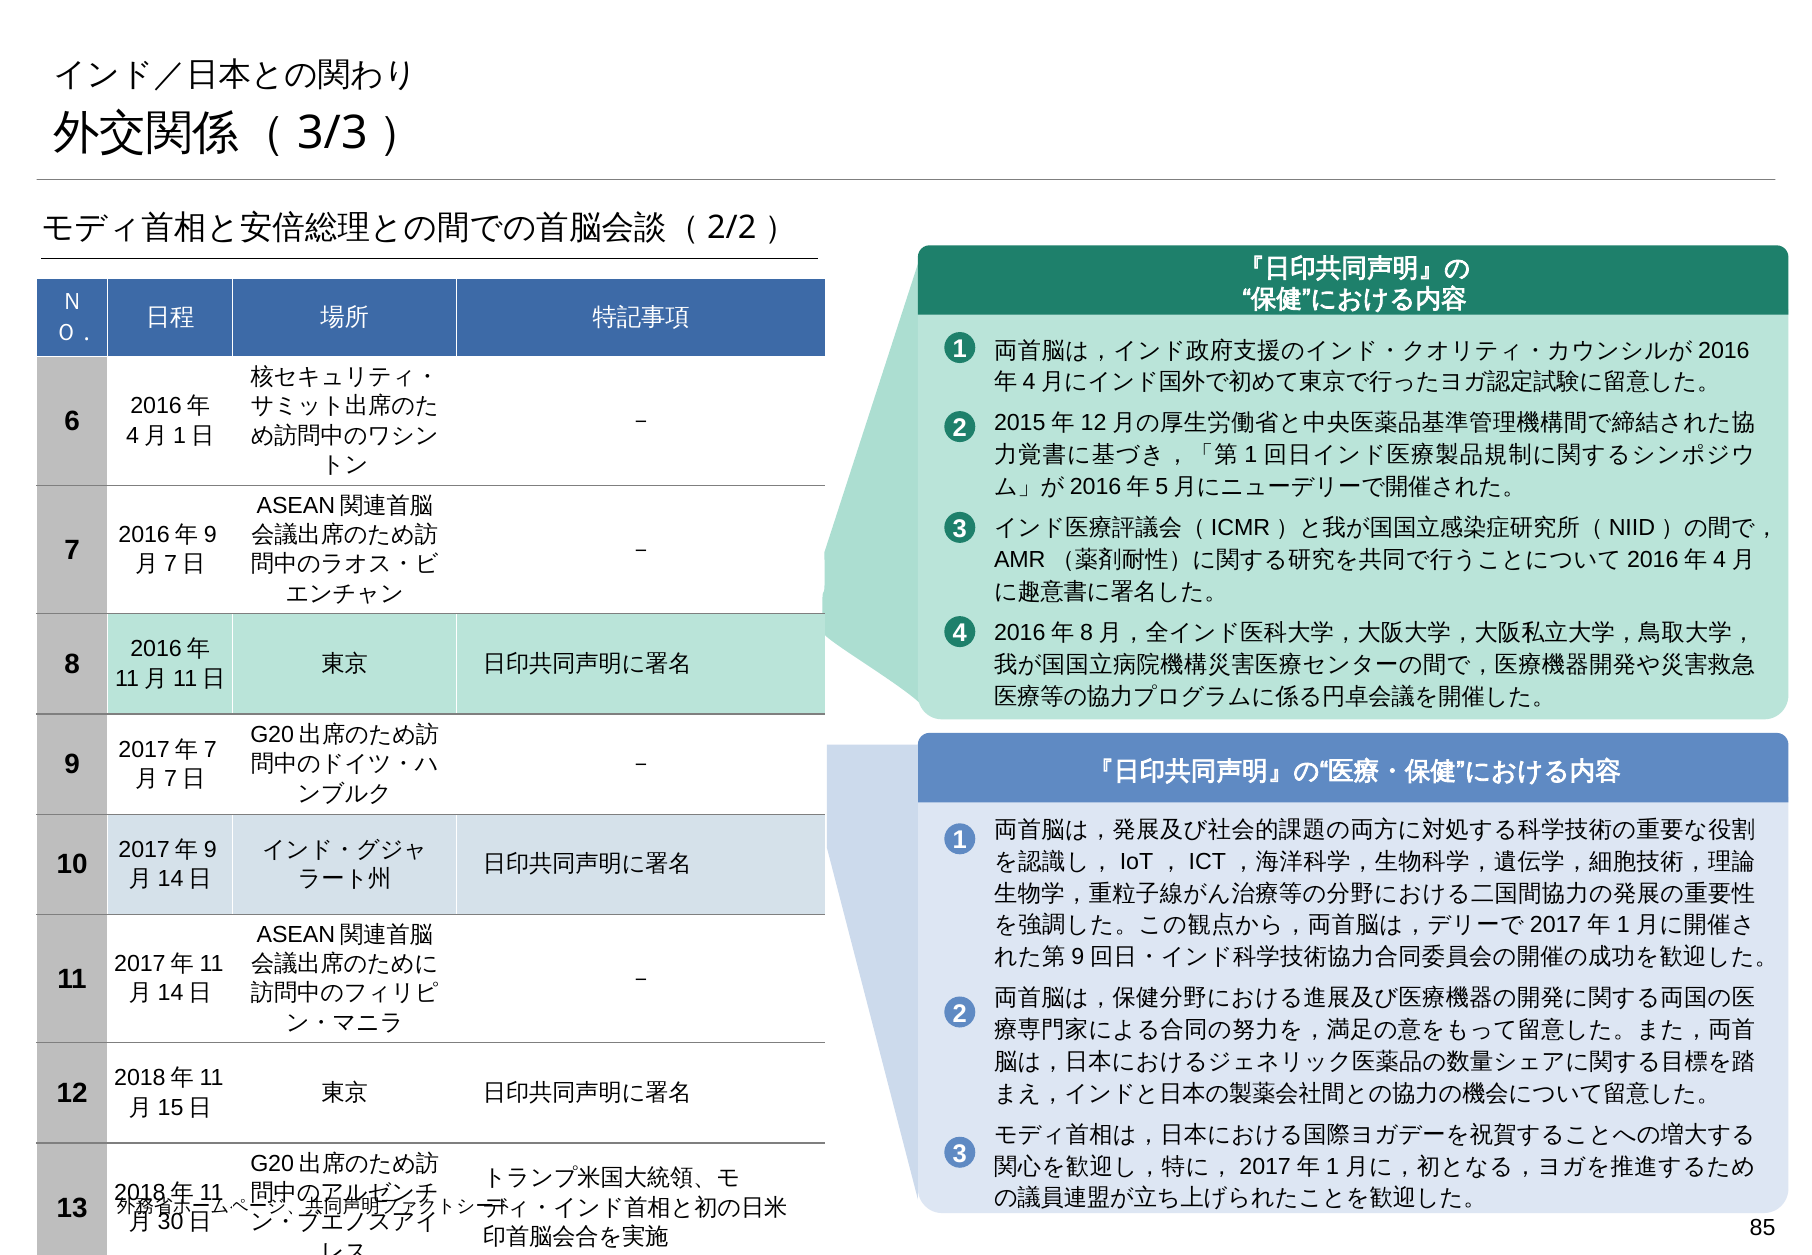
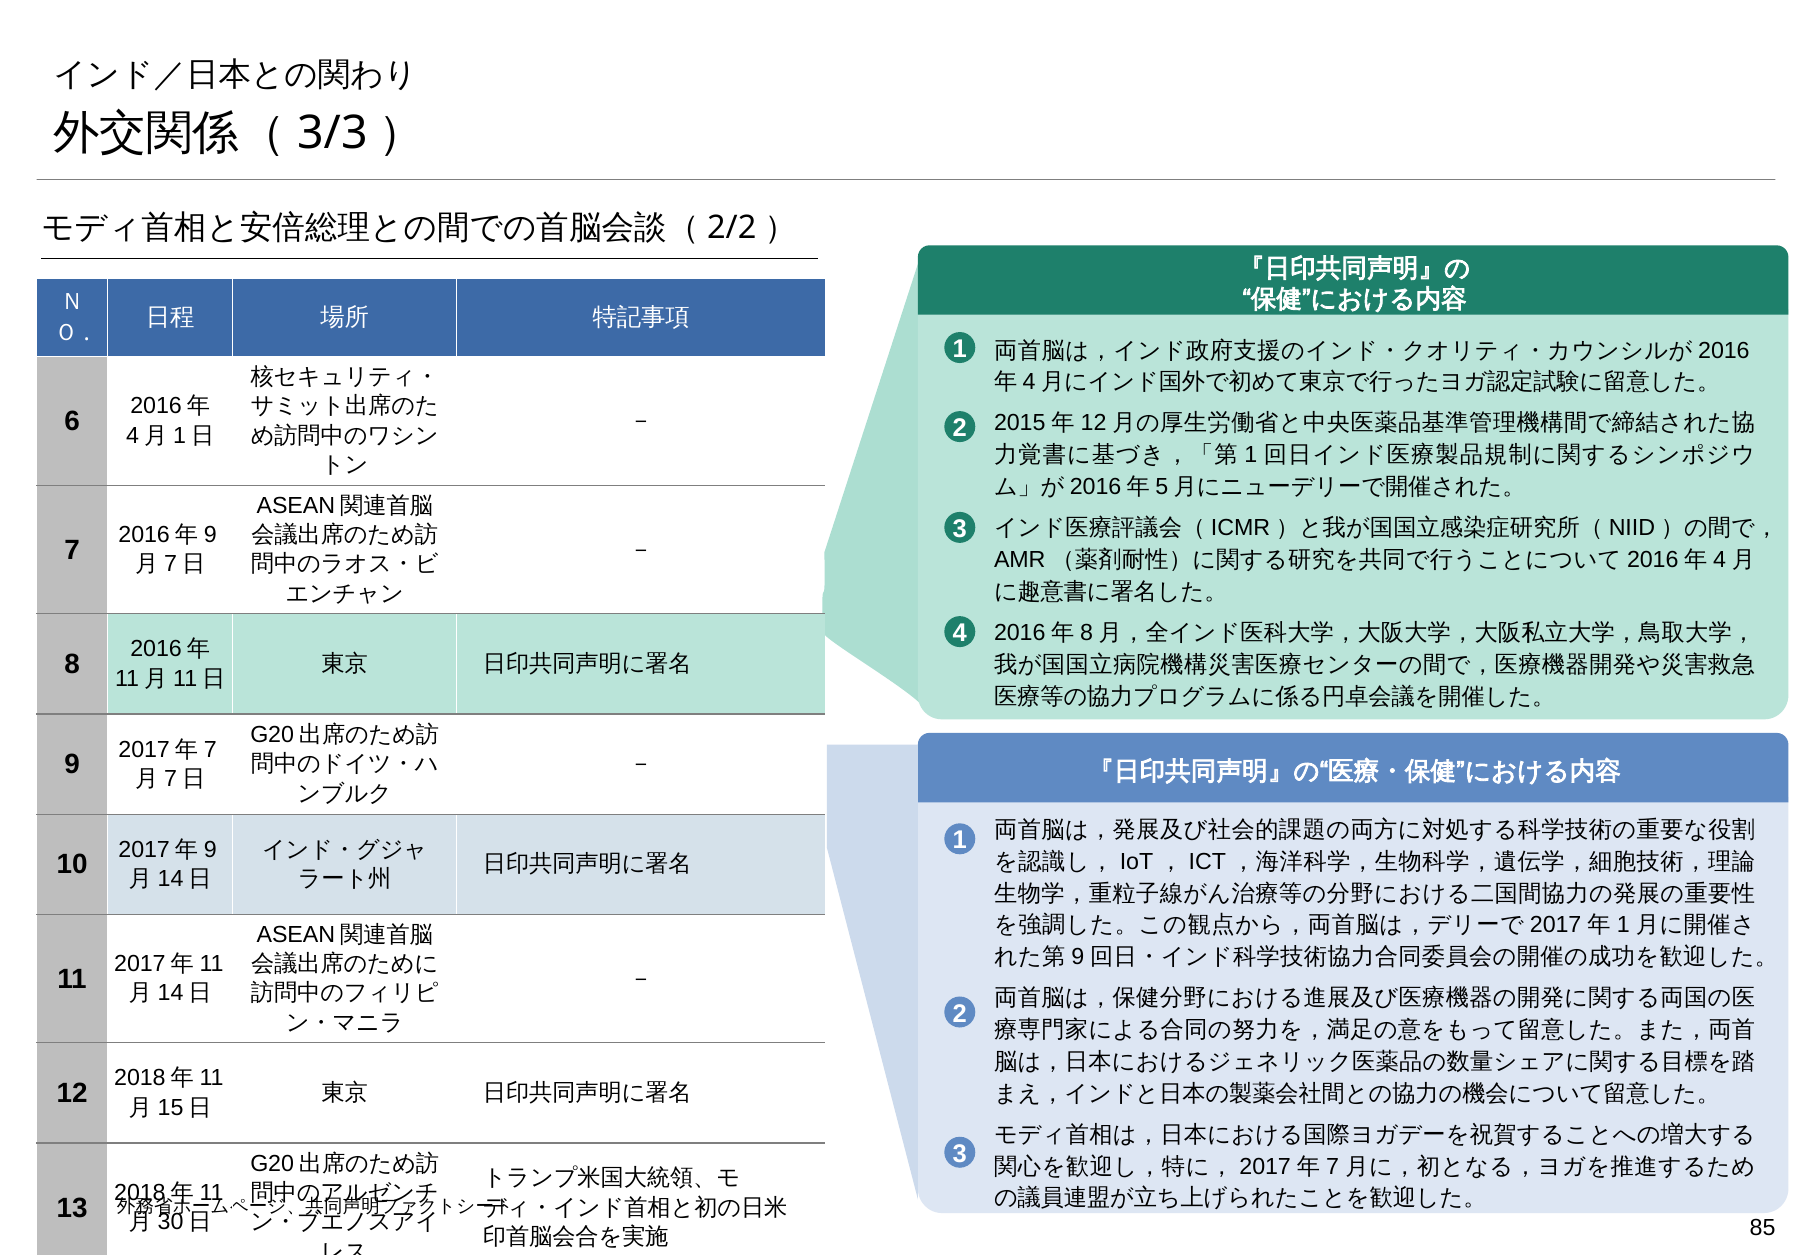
1: 1 -> 7 (1333, 1166)
